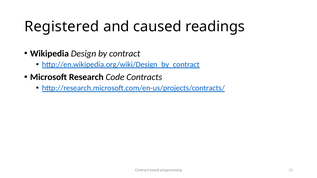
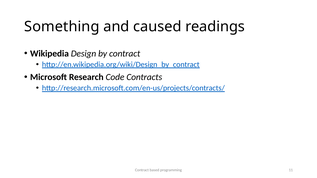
Registered: Registered -> Something (62, 27)
